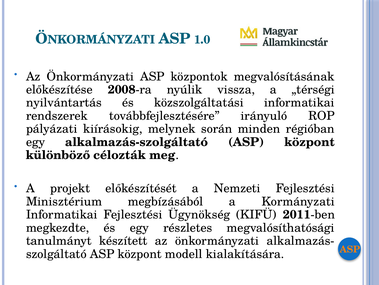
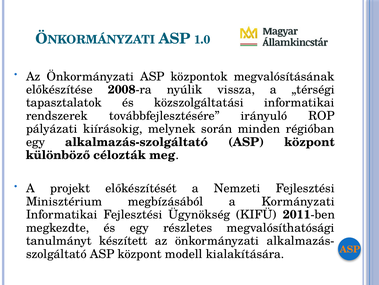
nyilvántartás: nyilvántartás -> tapasztalatok (64, 102)
